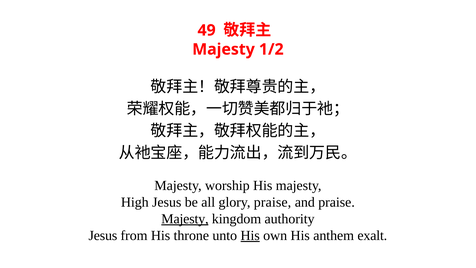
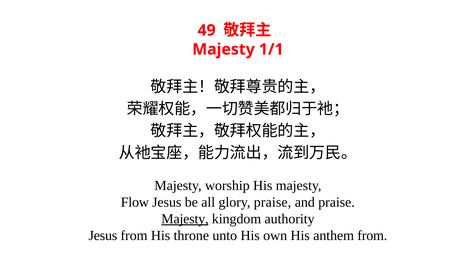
1/2: 1/2 -> 1/1 (271, 49)
High: High -> Flow (135, 202)
His underline: present -> none (250, 235)
anthem exalt: exalt -> from (372, 235)
